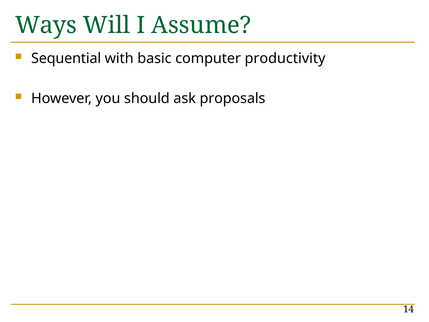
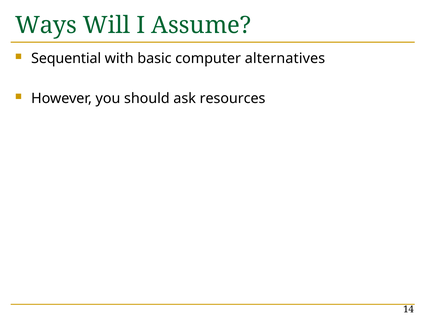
productivity: productivity -> alternatives (285, 58)
proposals: proposals -> resources (233, 99)
